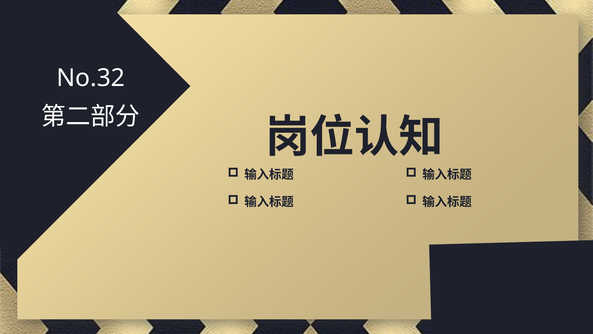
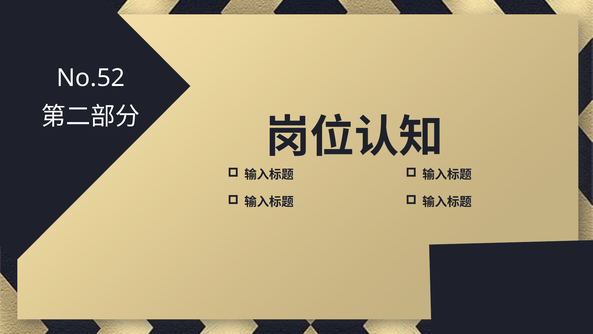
No.32: No.32 -> No.52 (91, 78)
